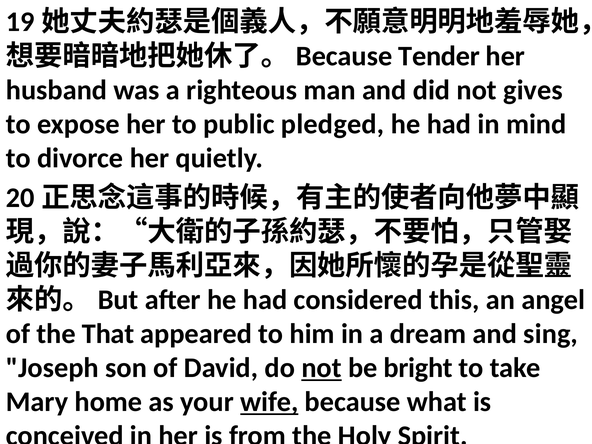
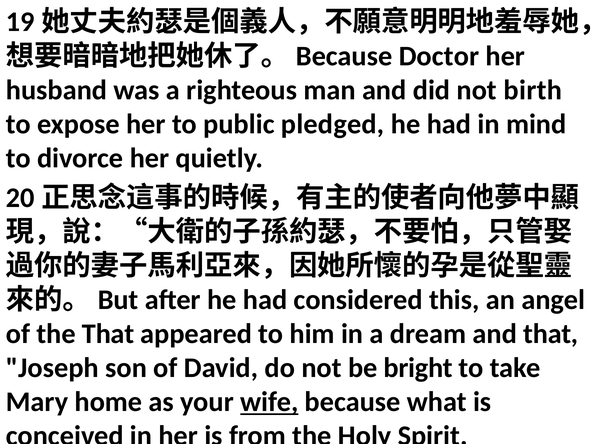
Tender: Tender -> Doctor (439, 56)
gives: gives -> birth (533, 90)
and sing: sing -> that (551, 334)
not underline: present -> none (321, 368)
